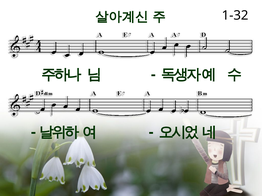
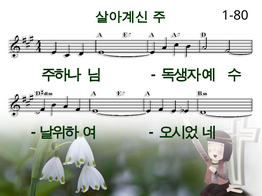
1-32: 1-32 -> 1-80 (235, 15)
